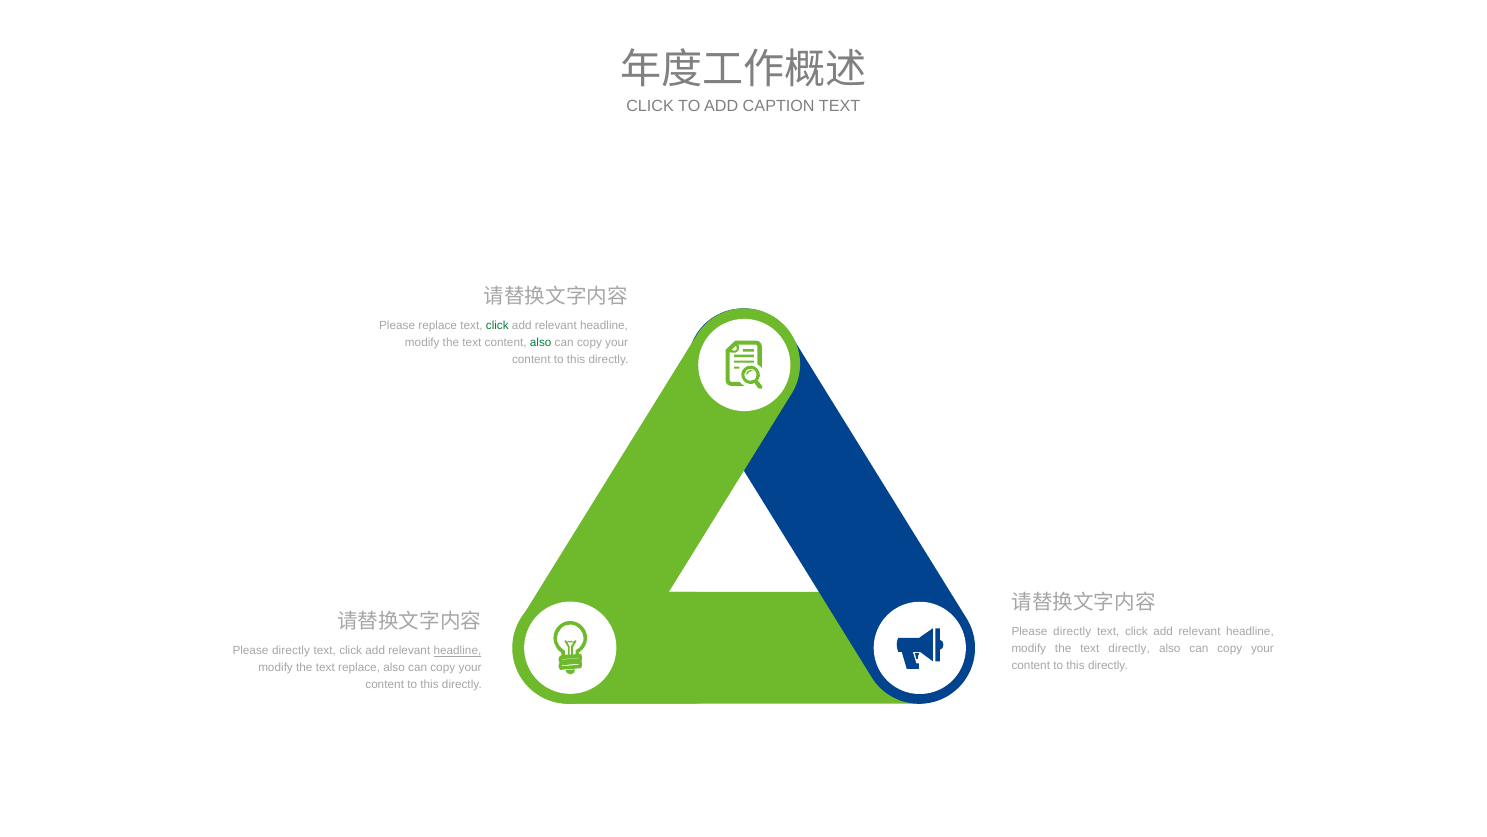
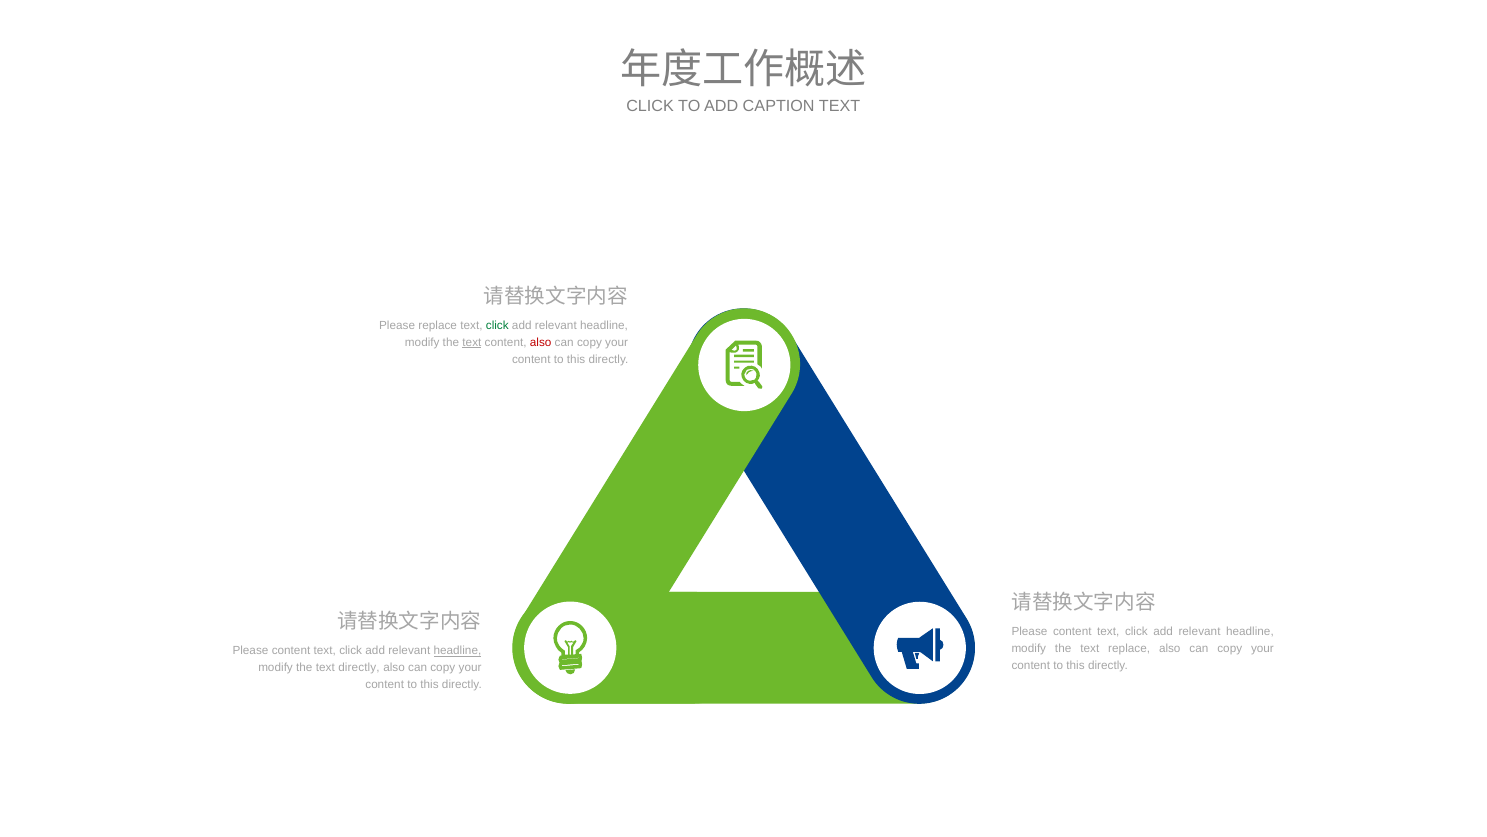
text underline: none -> present (472, 342)
also colour: green -> red (541, 342)
directly: directly -> content (1072, 631)
text directly: directly -> replace (1129, 648)
directly: directly -> content (291, 650)
text replace: replace -> directly (359, 667)
